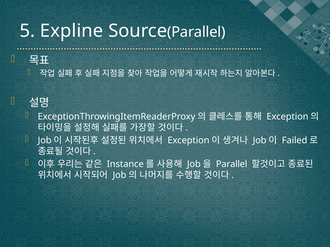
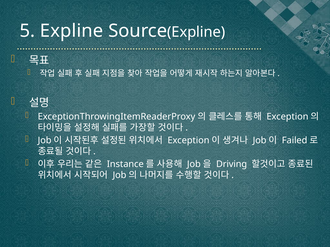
Parallel: Parallel -> Expline (196, 32)
Parallel: Parallel -> Driving (232, 164)
